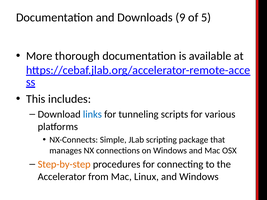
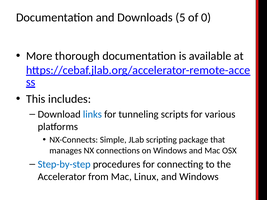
9: 9 -> 5 (180, 18)
5: 5 -> 0 (206, 18)
Step-by-step colour: orange -> blue (64, 164)
